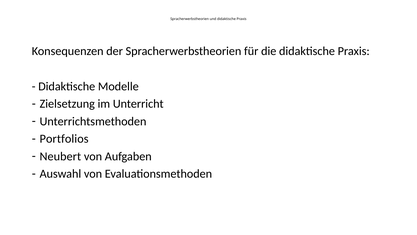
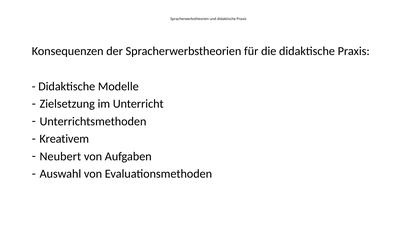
Portfolios: Portfolios -> Kreativem (64, 139)
